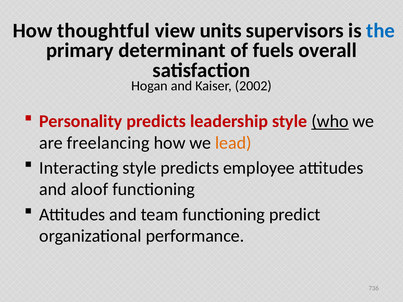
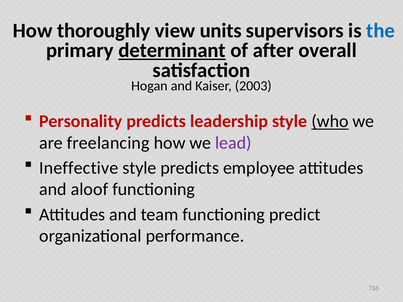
thoughtful: thoughtful -> thoroughly (104, 31)
determinant underline: none -> present (172, 51)
fuels: fuels -> after (273, 51)
2002: 2002 -> 2003 (253, 86)
lead colour: orange -> purple (233, 143)
Interacting: Interacting -> Ineffective (79, 168)
